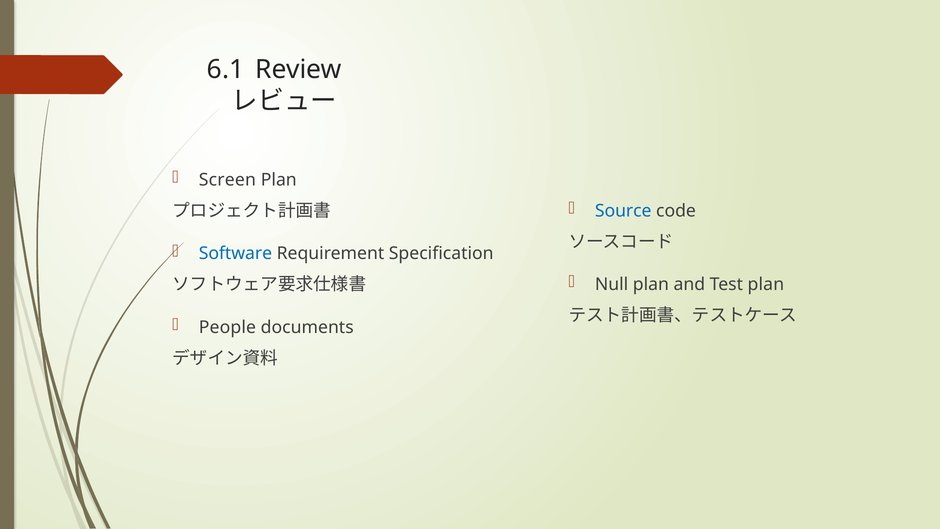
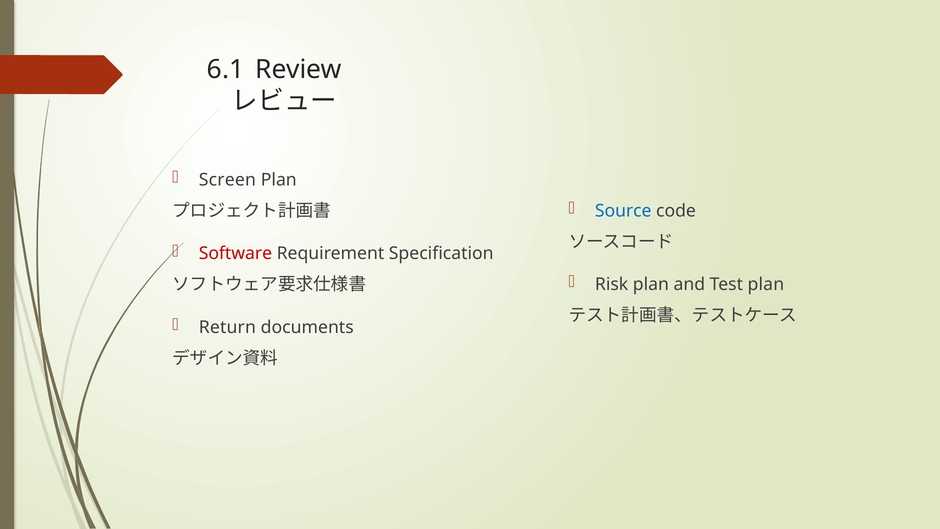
Software colour: blue -> red (235, 253)
Null: Null -> Risk (612, 284)
People: People -> Return (227, 327)
